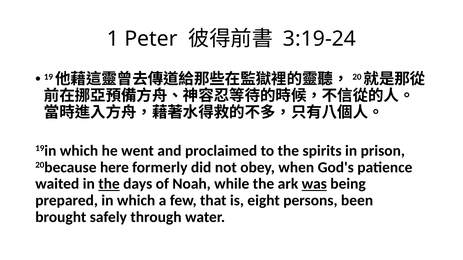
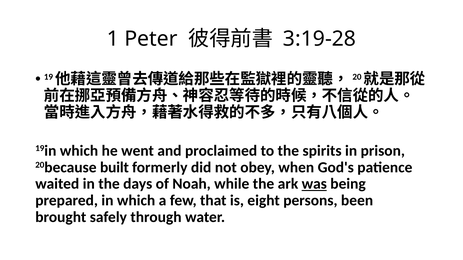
3:19-24: 3:19-24 -> 3:19-28 (320, 39)
here: here -> built (114, 168)
the underline: present -> none (109, 184)
